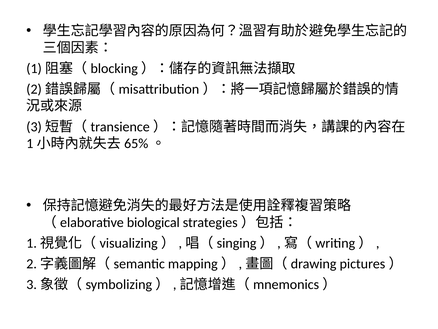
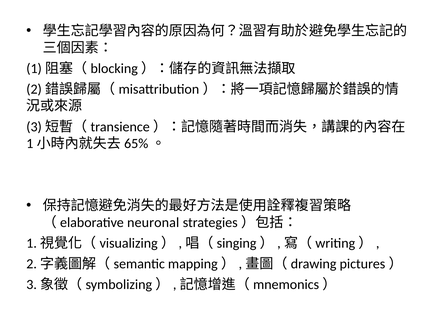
biological: biological -> neuronal (153, 222)
